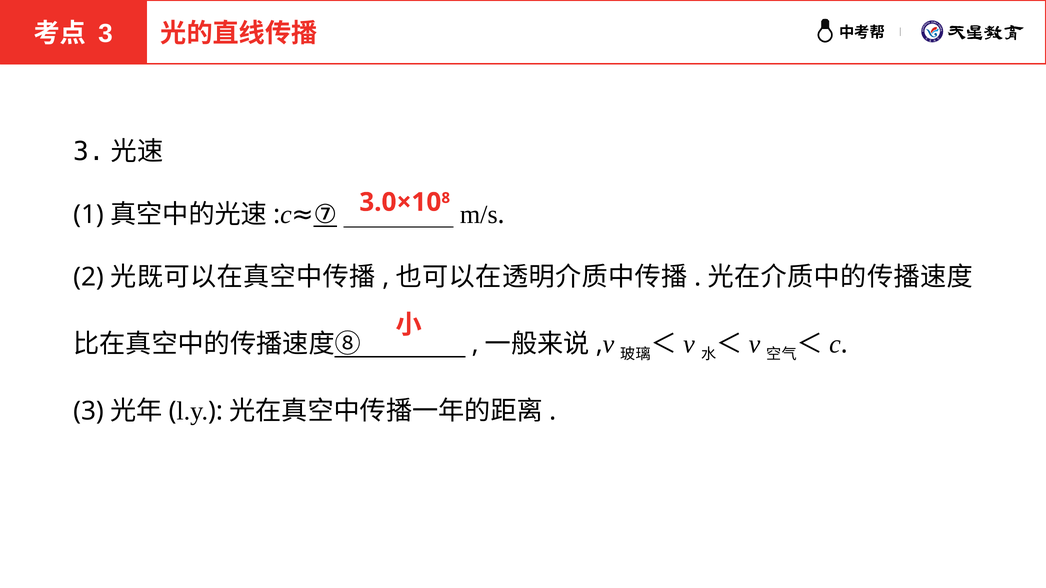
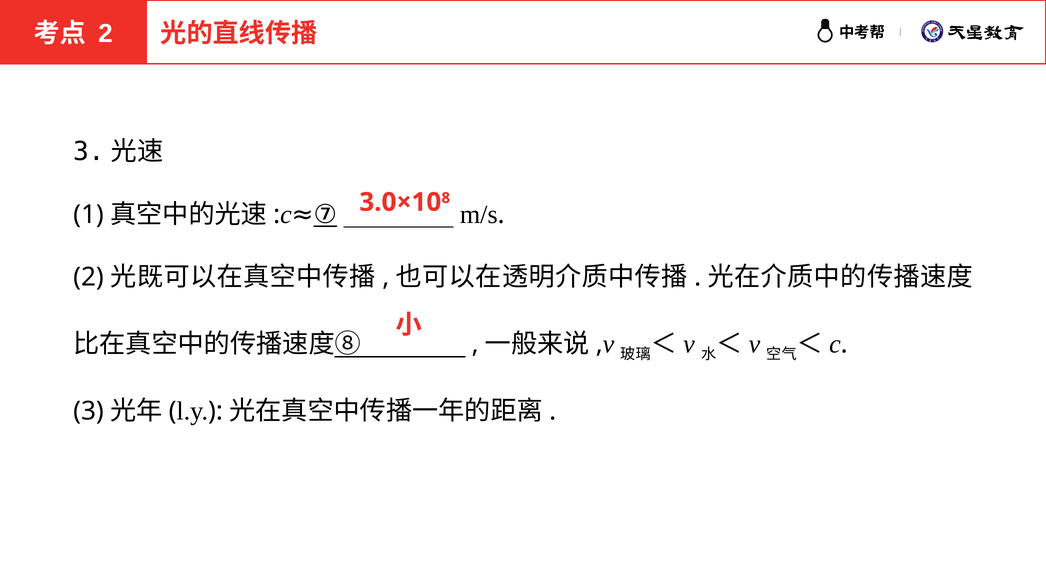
3: 3 -> 2 (105, 34)
